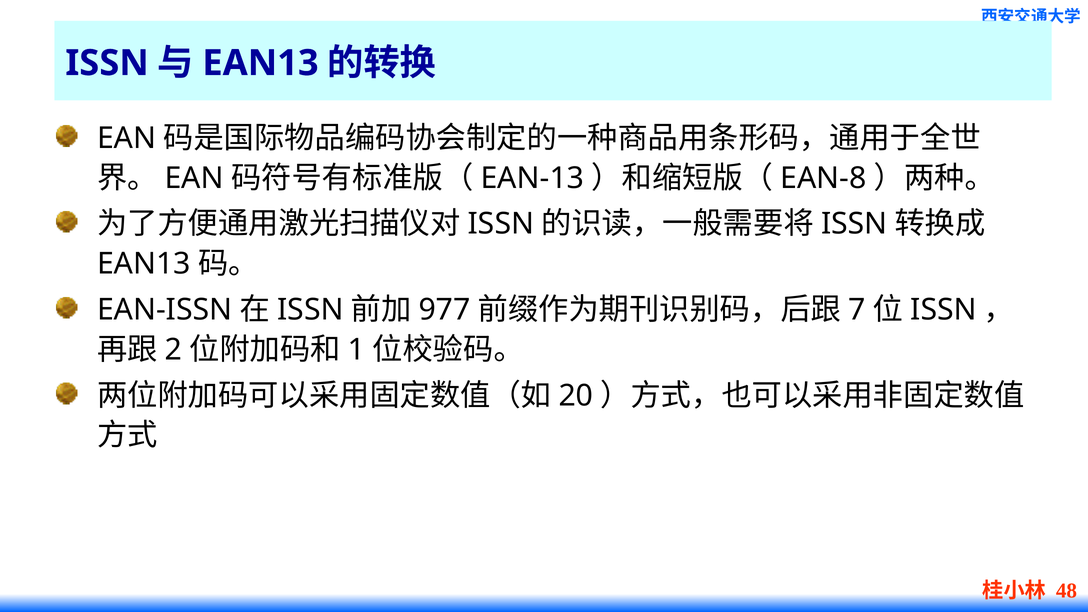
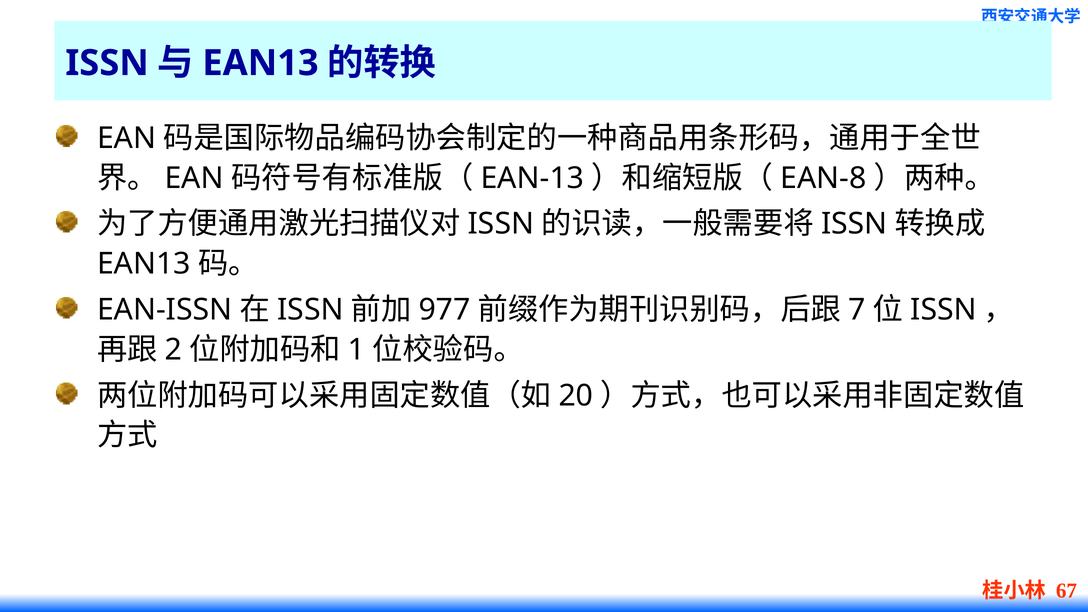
48: 48 -> 67 (1066, 591)
